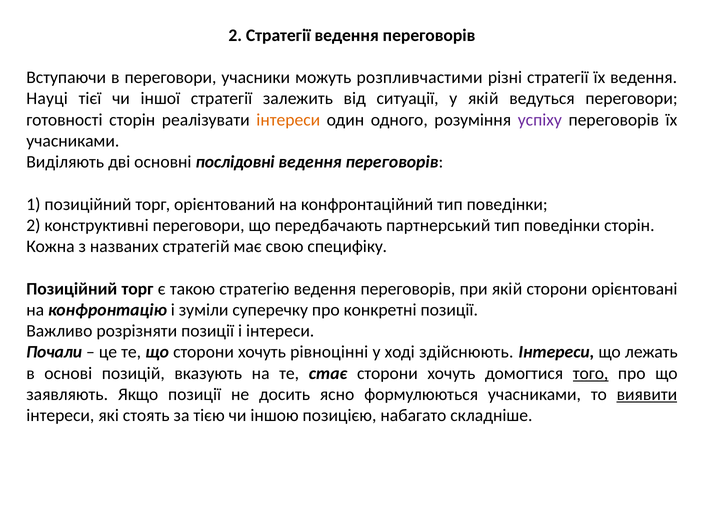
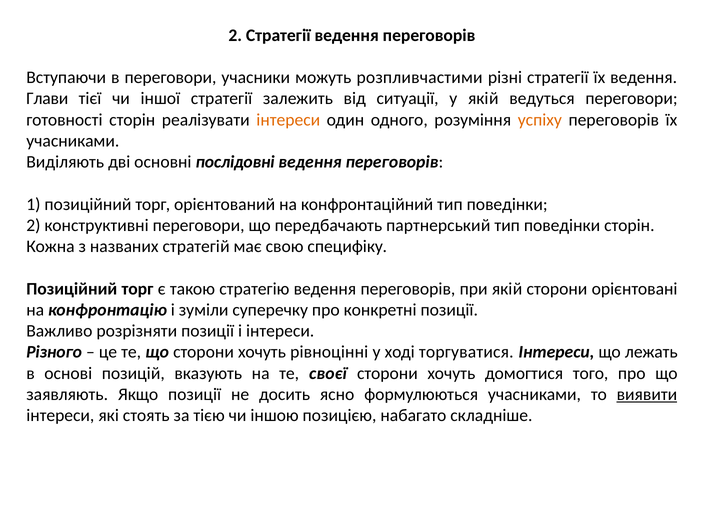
Науці: Науці -> Глави (47, 99)
успіху colour: purple -> orange (540, 120)
Почали: Почали -> Різного (54, 352)
здійснюють: здійснюють -> торгуватися (466, 352)
стає: стає -> своєї (328, 373)
того underline: present -> none (591, 373)
